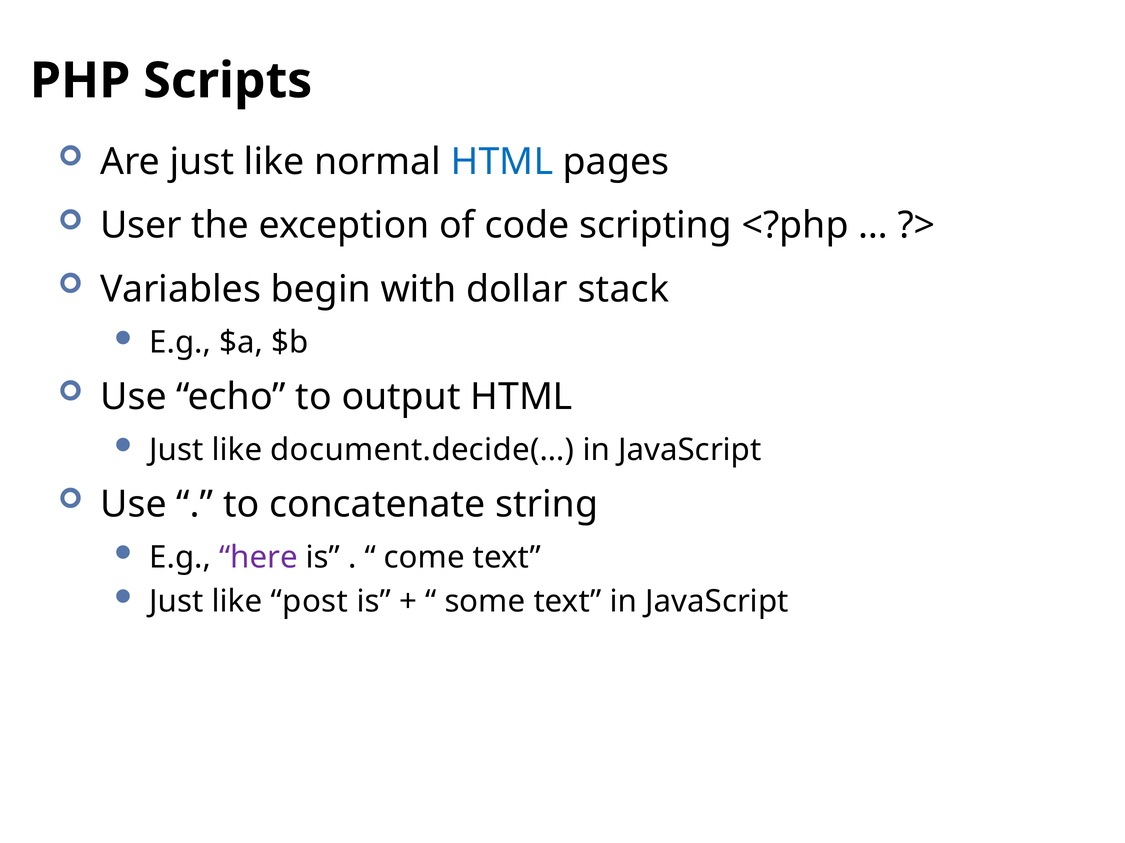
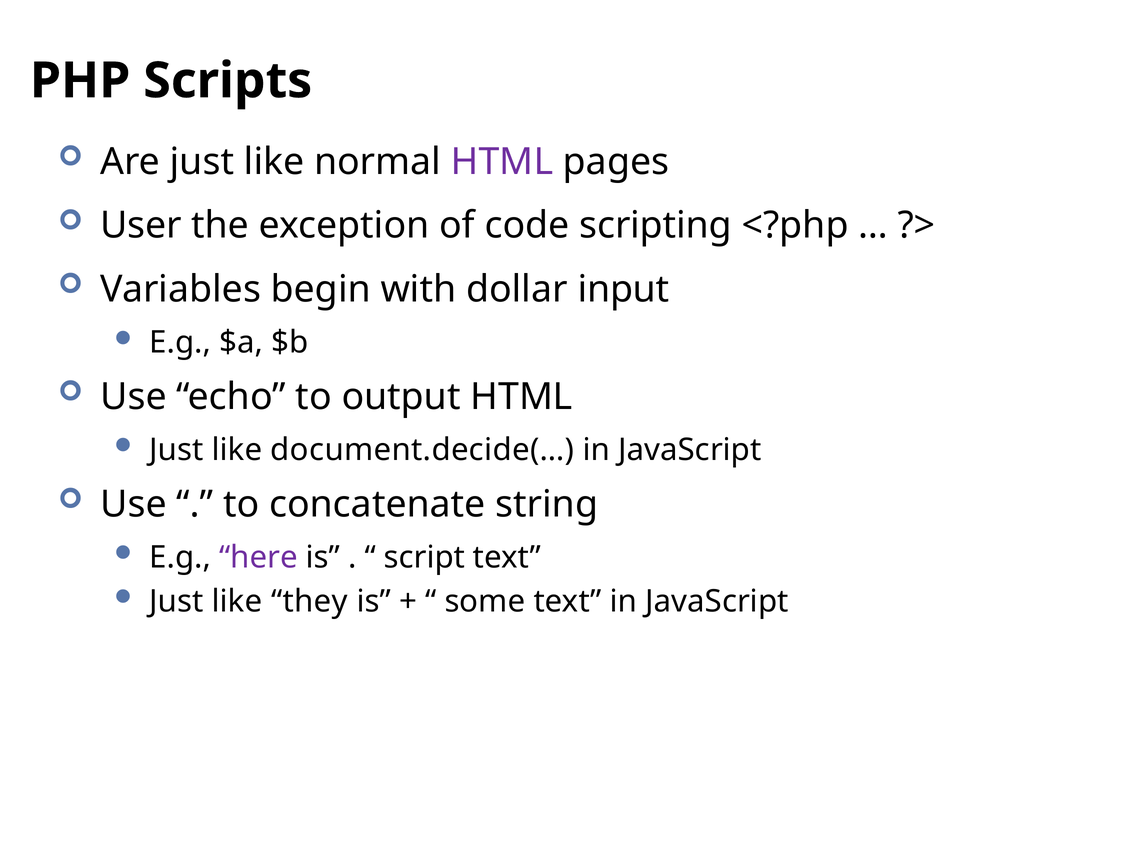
HTML colour: blue -> purple (502, 162)
stack: stack -> input (624, 290)
come: come -> script (424, 558)
post: post -> they (309, 602)
